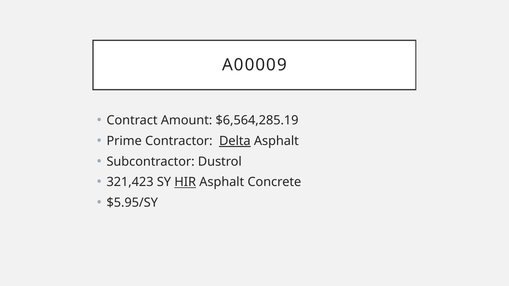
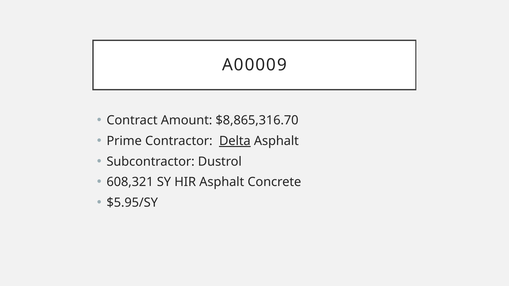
$6,564,285.19: $6,564,285.19 -> $8,865,316.70 (257, 121)
321,423: 321,423 -> 608,321 (130, 182)
HIR underline: present -> none (185, 182)
